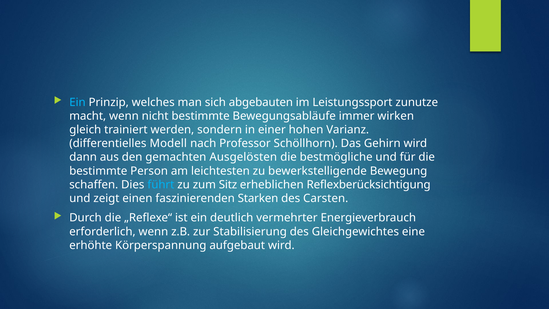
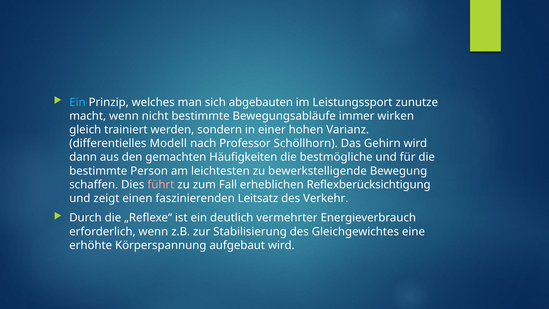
Ausgelösten: Ausgelösten -> Häufigkeiten (243, 157)
führt colour: light blue -> pink (161, 185)
Sitz: Sitz -> Fall (228, 185)
Starken: Starken -> Leitsatz (258, 198)
Carsten: Carsten -> Verkehr (326, 198)
